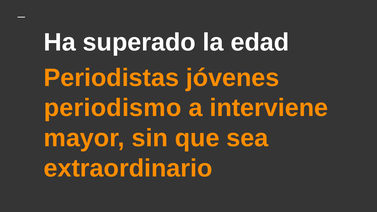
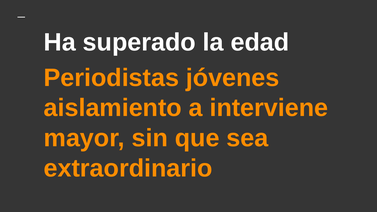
periodismo: periodismo -> aislamiento (113, 108)
